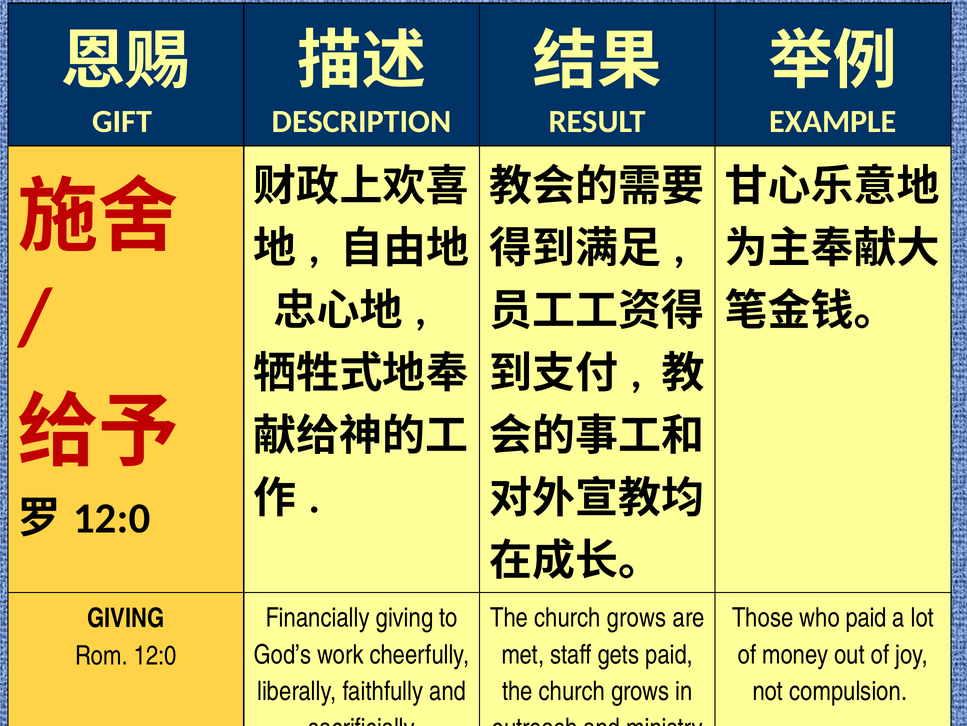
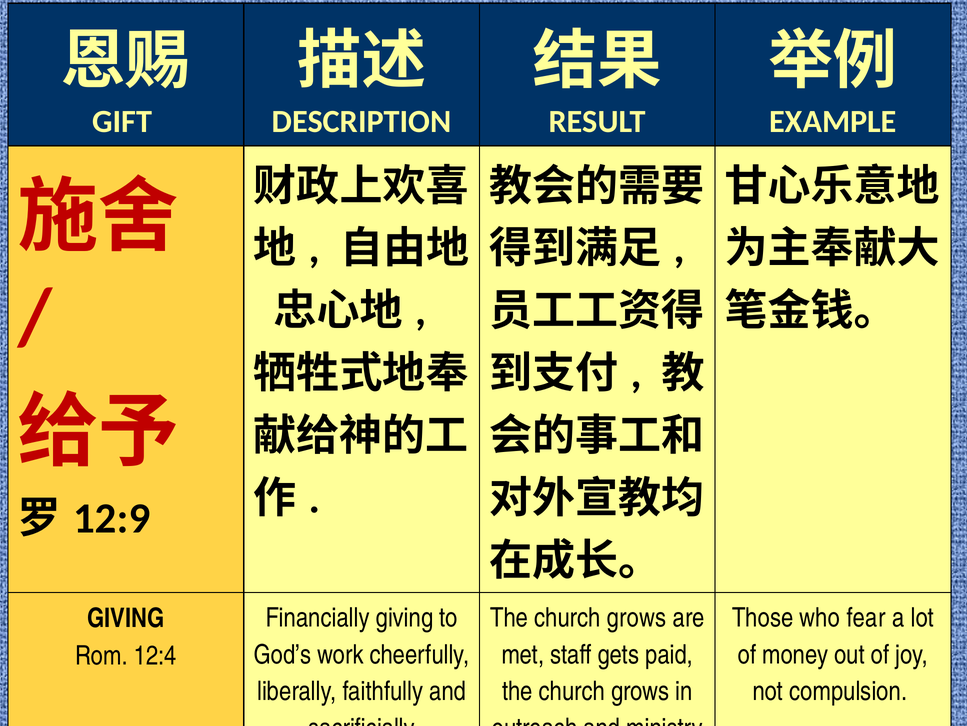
12:0: 12:0 -> 12:9 (112, 518)
who paid: paid -> fear (866, 617)
Rom 12:0: 12:0 -> 12:4 (155, 655)
